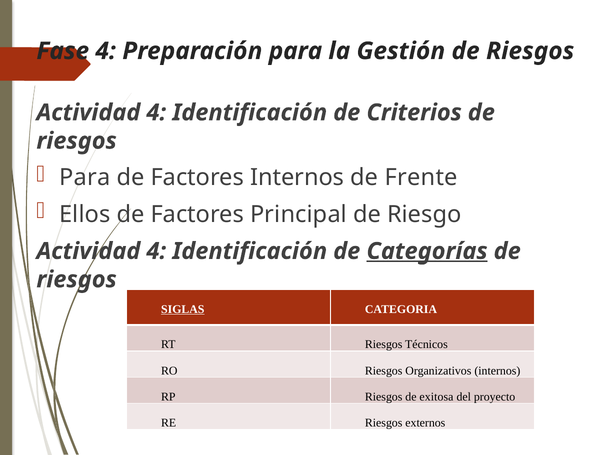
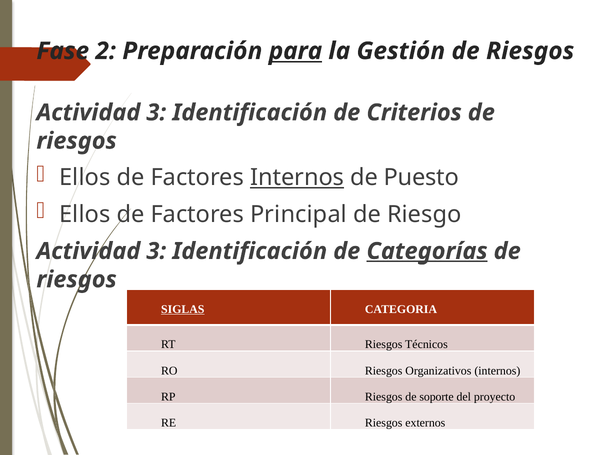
Fase 4: 4 -> 2 (106, 51)
para underline: none -> present (295, 51)
4: 4 -> 3 (156, 113)
Para: Para -> Ellos (85, 178)
Internos underline: none -> present (297, 178)
Frente: Frente -> Puesto (421, 178)
4: 4 -> 3 (156, 251)
exitosa: exitosa -> soporte (437, 397)
